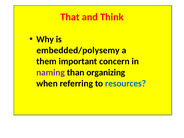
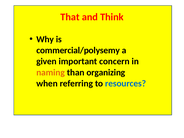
embedded/polysemy: embedded/polysemy -> commercial/polysemy (78, 50)
them: them -> given (46, 61)
naming colour: purple -> orange (51, 72)
